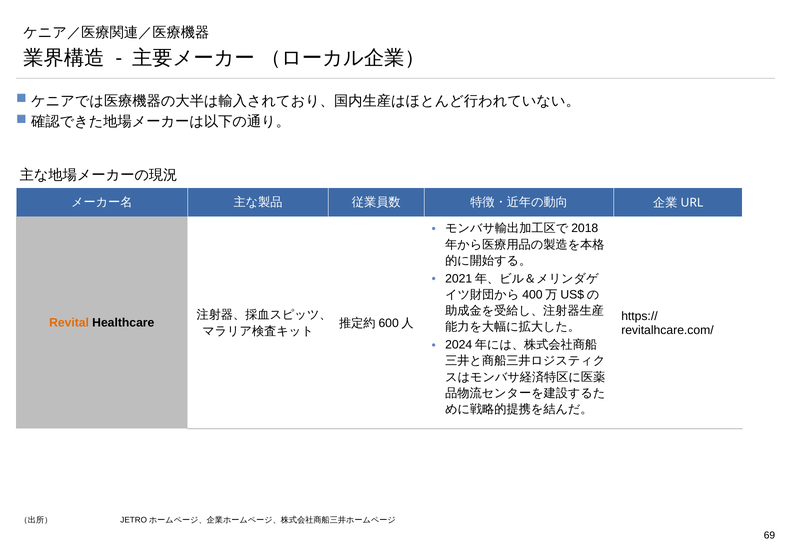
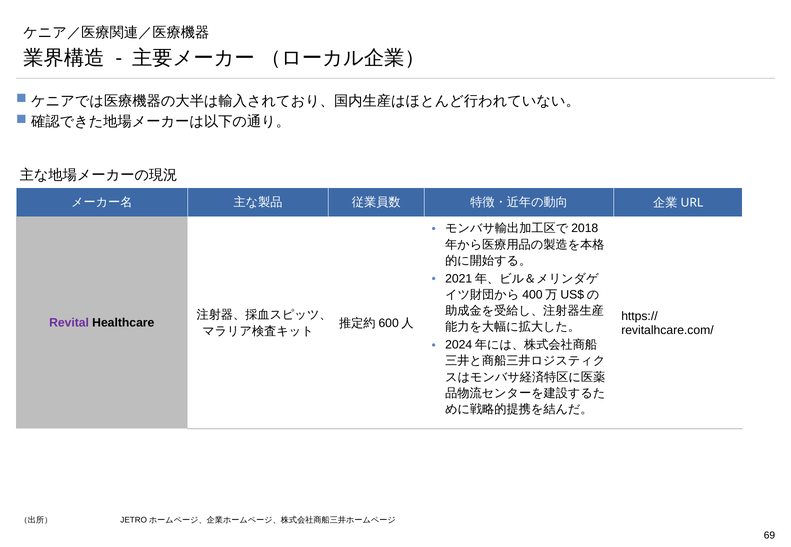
Revital colour: orange -> purple (69, 323)
